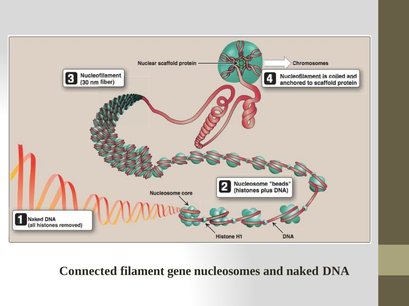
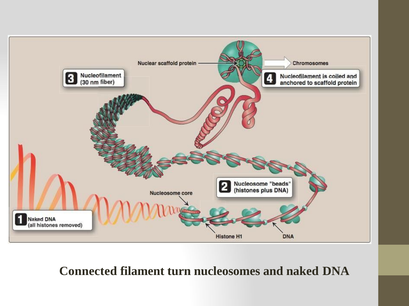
gene: gene -> turn (179, 272)
